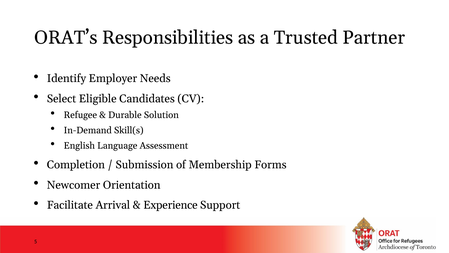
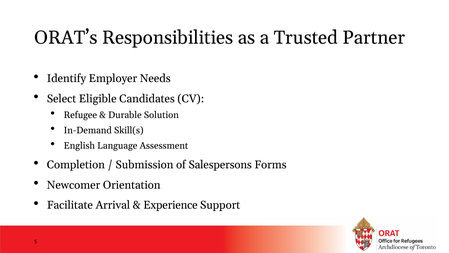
Membership: Membership -> Salespersons (220, 165)
